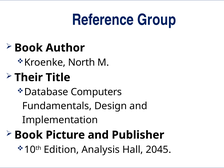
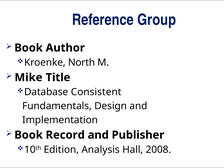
Their: Their -> Mike (29, 77)
Computers: Computers -> Consistent (96, 92)
Picture: Picture -> Record (65, 135)
2045: 2045 -> 2008 (158, 150)
